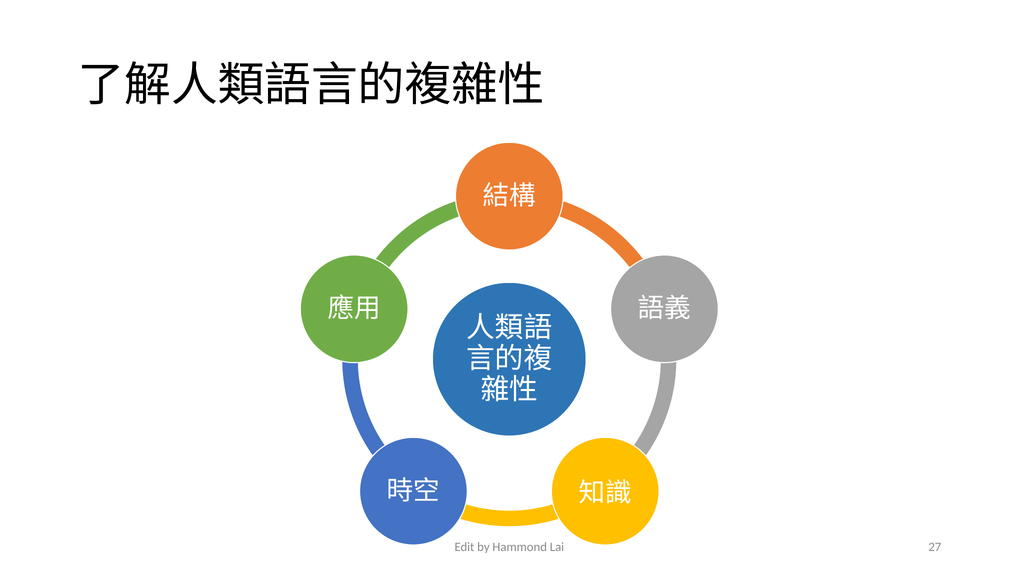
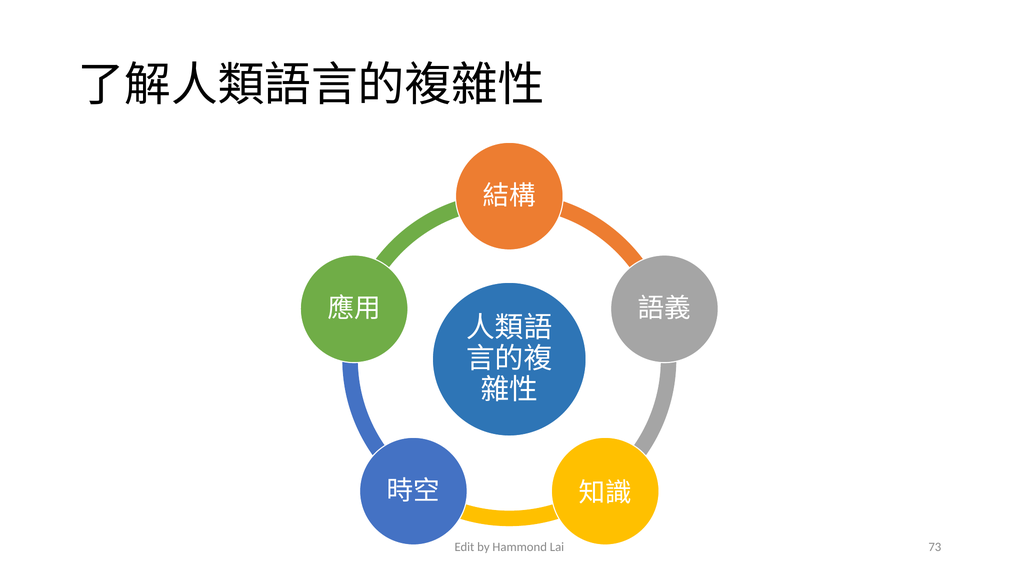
27: 27 -> 73 (935, 547)
